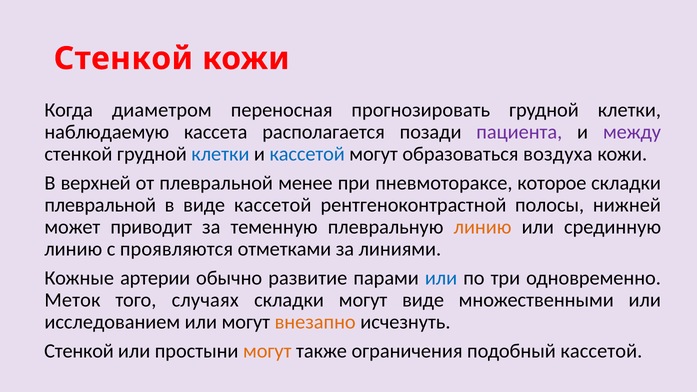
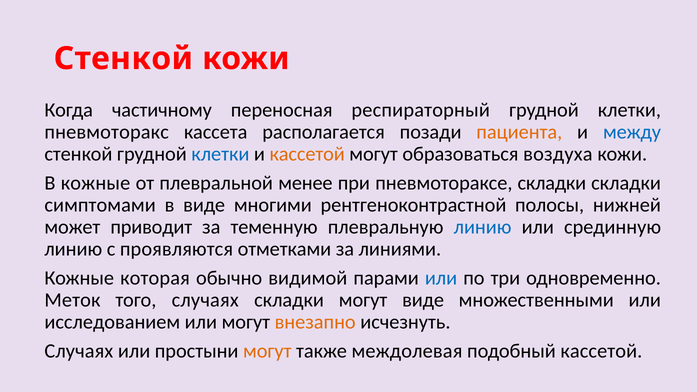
диаметром: диаметром -> частичному (162, 110)
прогнозировать: прогнозировать -> респираторный (421, 110)
наблюдаемую: наблюдаемую -> пневмоторакс (107, 132)
пациента colour: purple -> orange (519, 132)
между colour: purple -> blue (632, 132)
кассетой colour: blue -> orange (307, 154)
В верхней: верхней -> кожные (96, 183)
пневмотораксе которое: которое -> складки (552, 183)
плевральной: плевральной -> симптомами (100, 205)
виде кассетой: кассетой -> многими (273, 205)
линию colour: orange -> blue (483, 227)
артерии: артерии -> которая (155, 278)
развитие: развитие -> видимой (308, 278)
Стенкой: Стенкой -> Случаях (79, 351)
ограничения: ограничения -> междолевая (407, 351)
